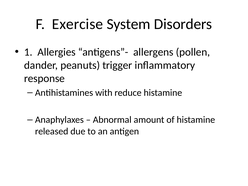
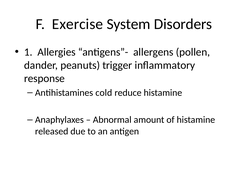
with: with -> cold (104, 93)
